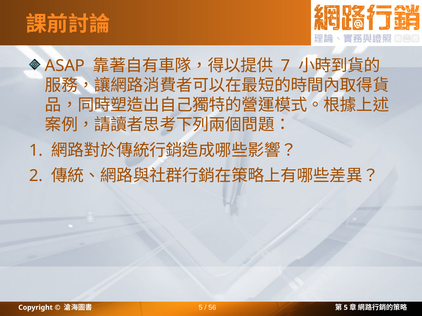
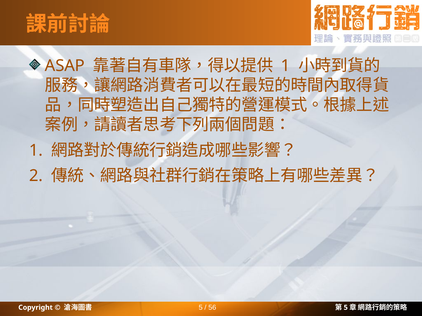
7: 7 -> 1 (286, 66)
